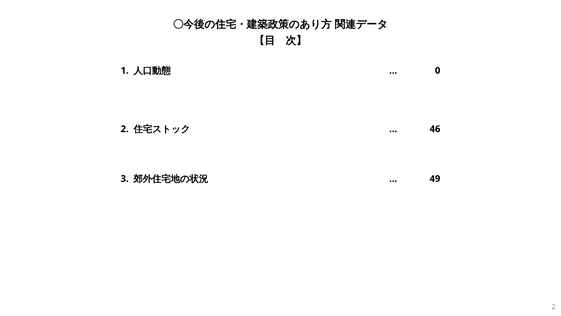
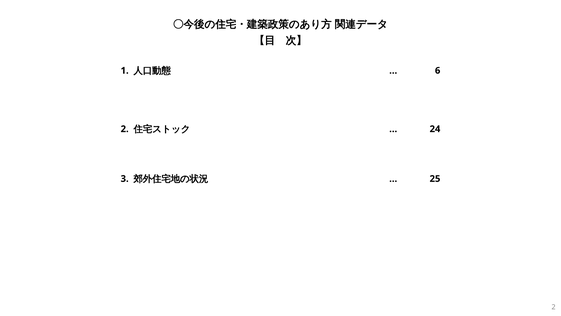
0: 0 -> 6 (438, 70)
46: 46 -> 24 (435, 129)
49: 49 -> 25 (435, 179)
